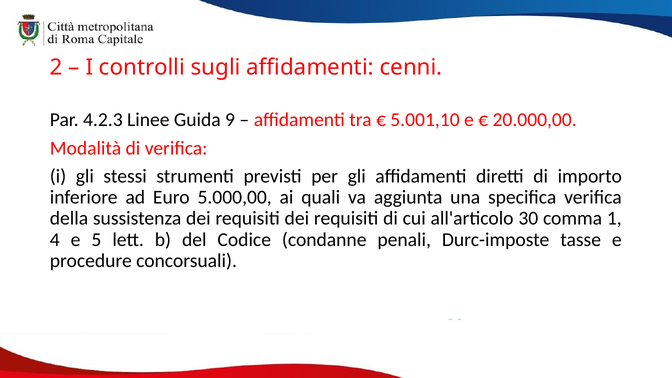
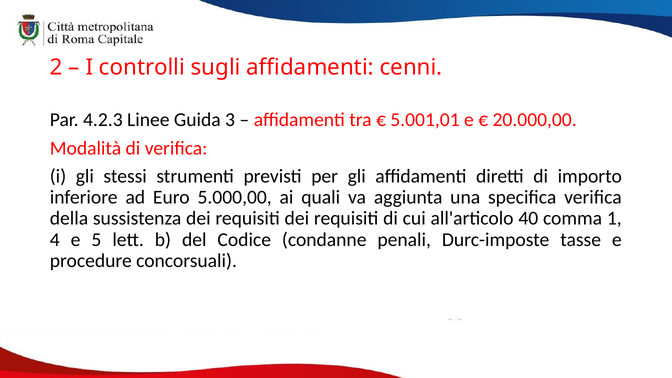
9: 9 -> 3 (230, 120)
5.001,10: 5.001,10 -> 5.001,01 (425, 120)
30: 30 -> 40 (528, 218)
